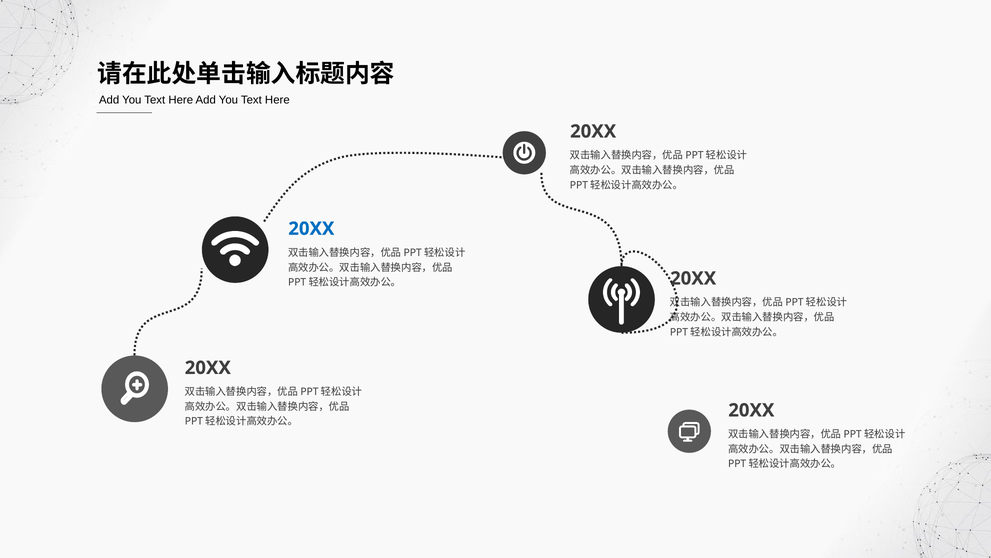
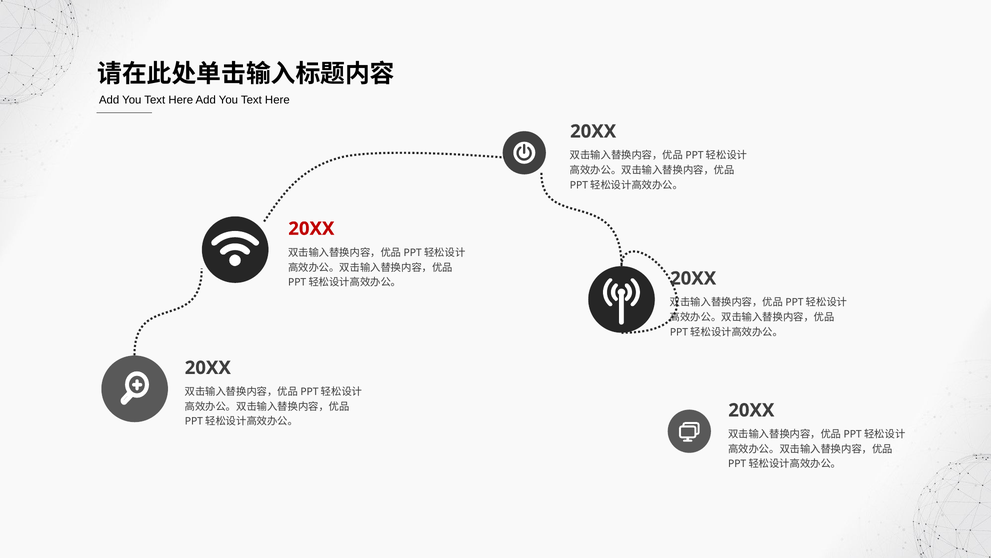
20XX colour: blue -> red (311, 228)
